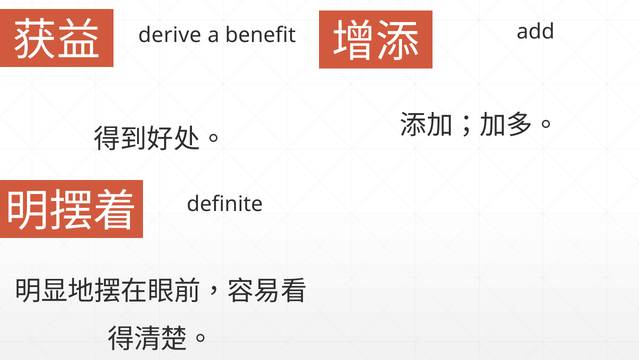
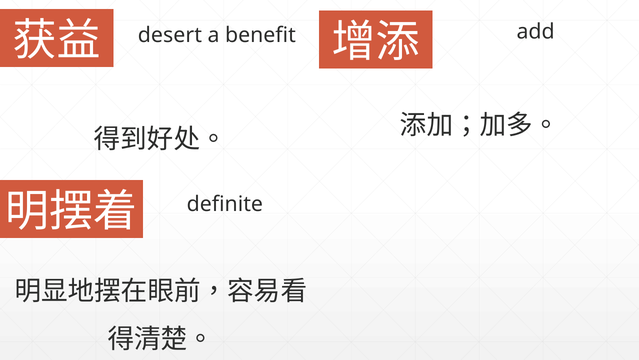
derive: derive -> desert (170, 35)
